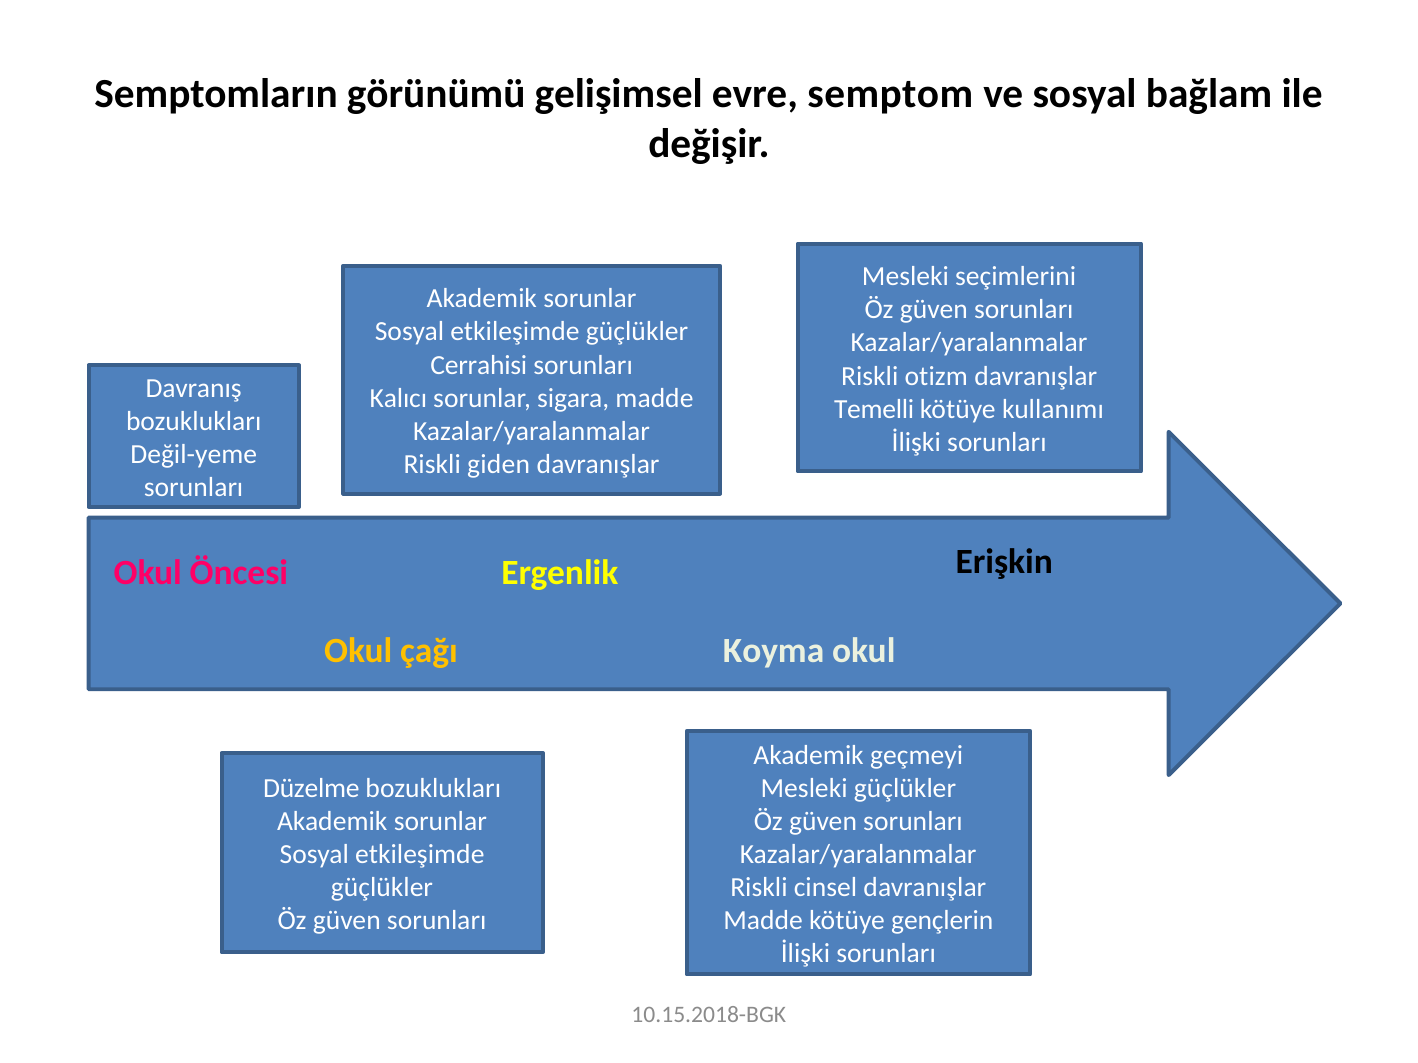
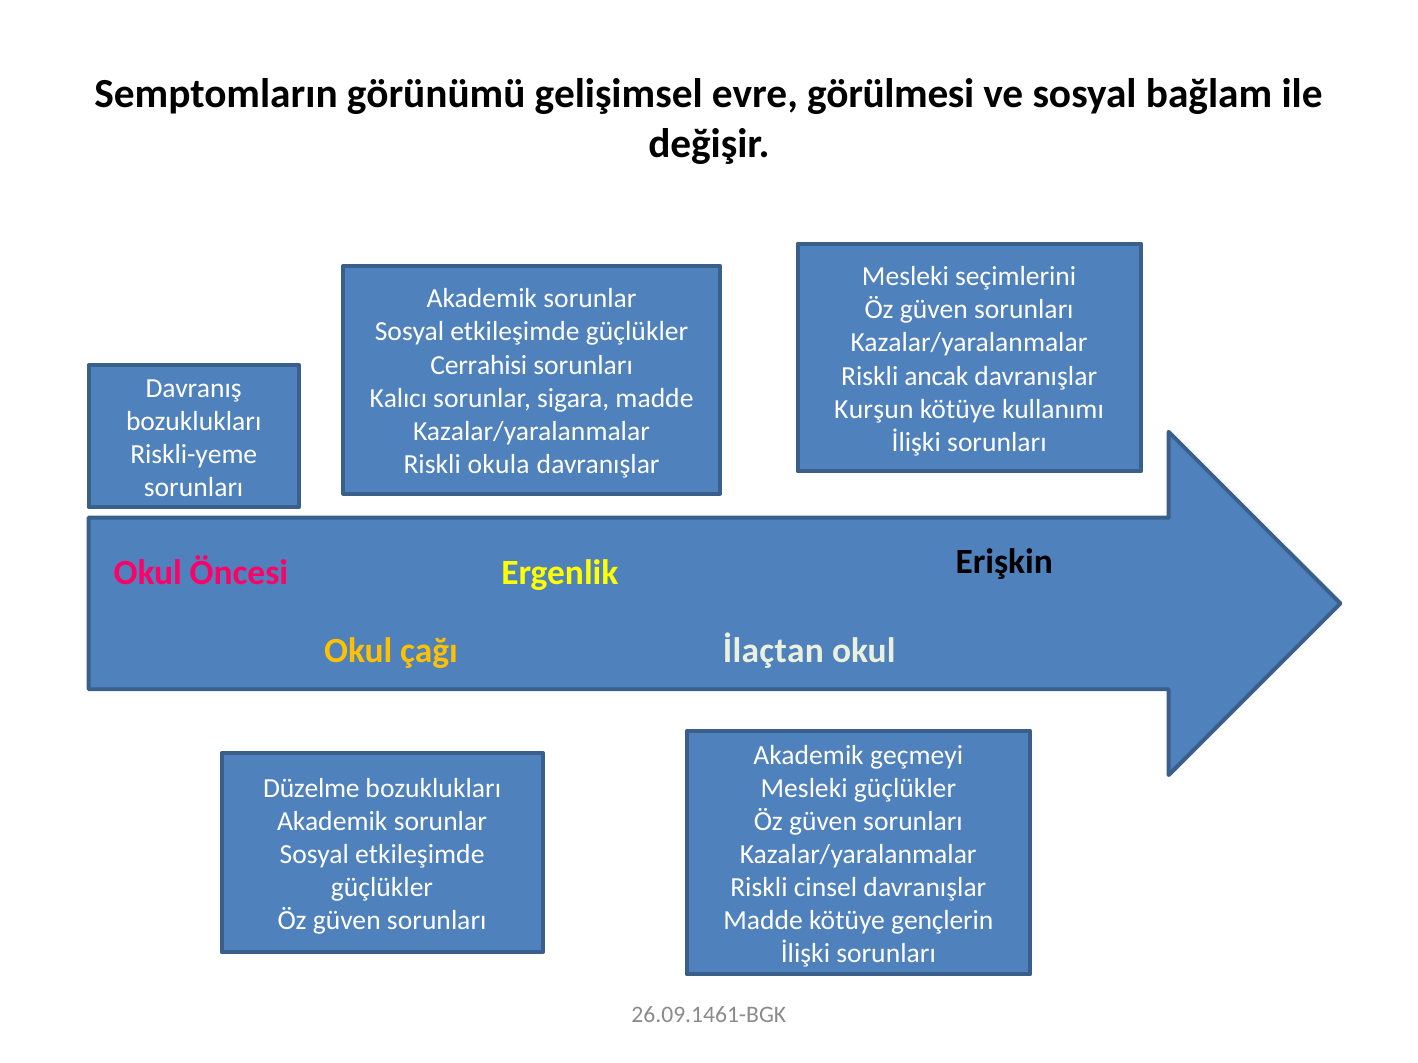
semptom: semptom -> görülmesi (891, 94)
otizm: otizm -> ancak (936, 376)
Temelli: Temelli -> Kurşun (874, 409)
Değil-yeme: Değil-yeme -> Riskli-yeme (194, 455)
giden: giden -> okula (499, 464)
Koyma: Koyma -> İlaçtan (773, 651)
10.15.2018-BGK: 10.15.2018-BGK -> 26.09.1461-BGK (709, 1015)
